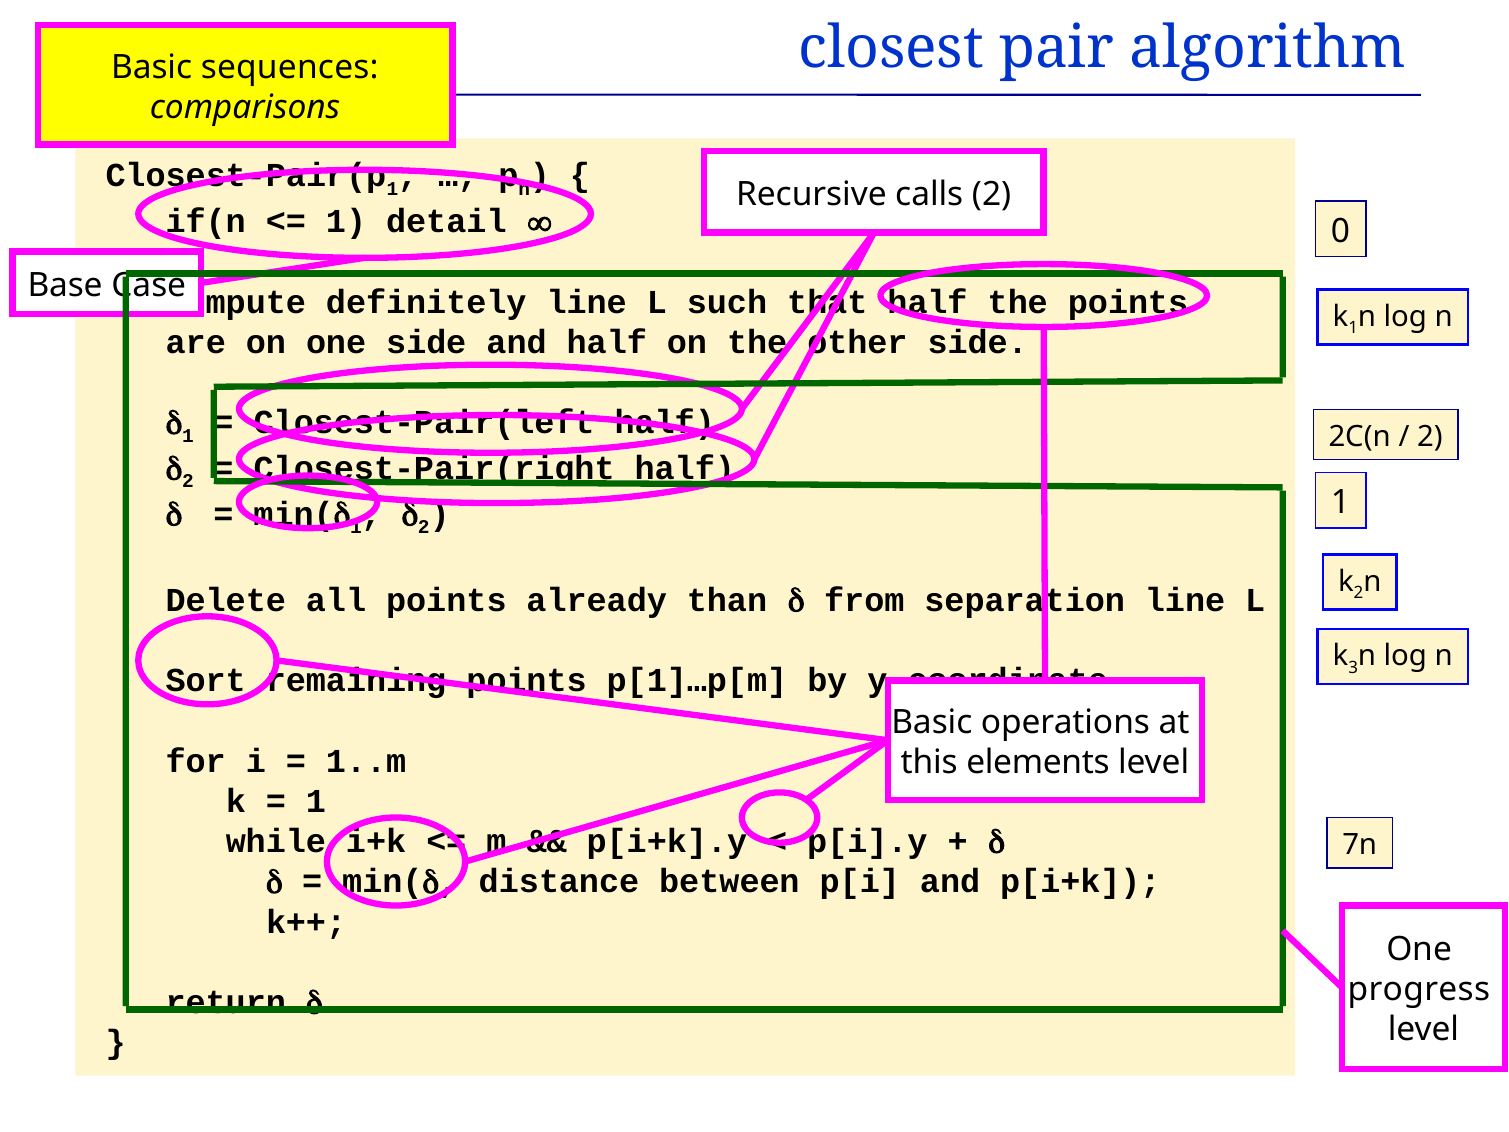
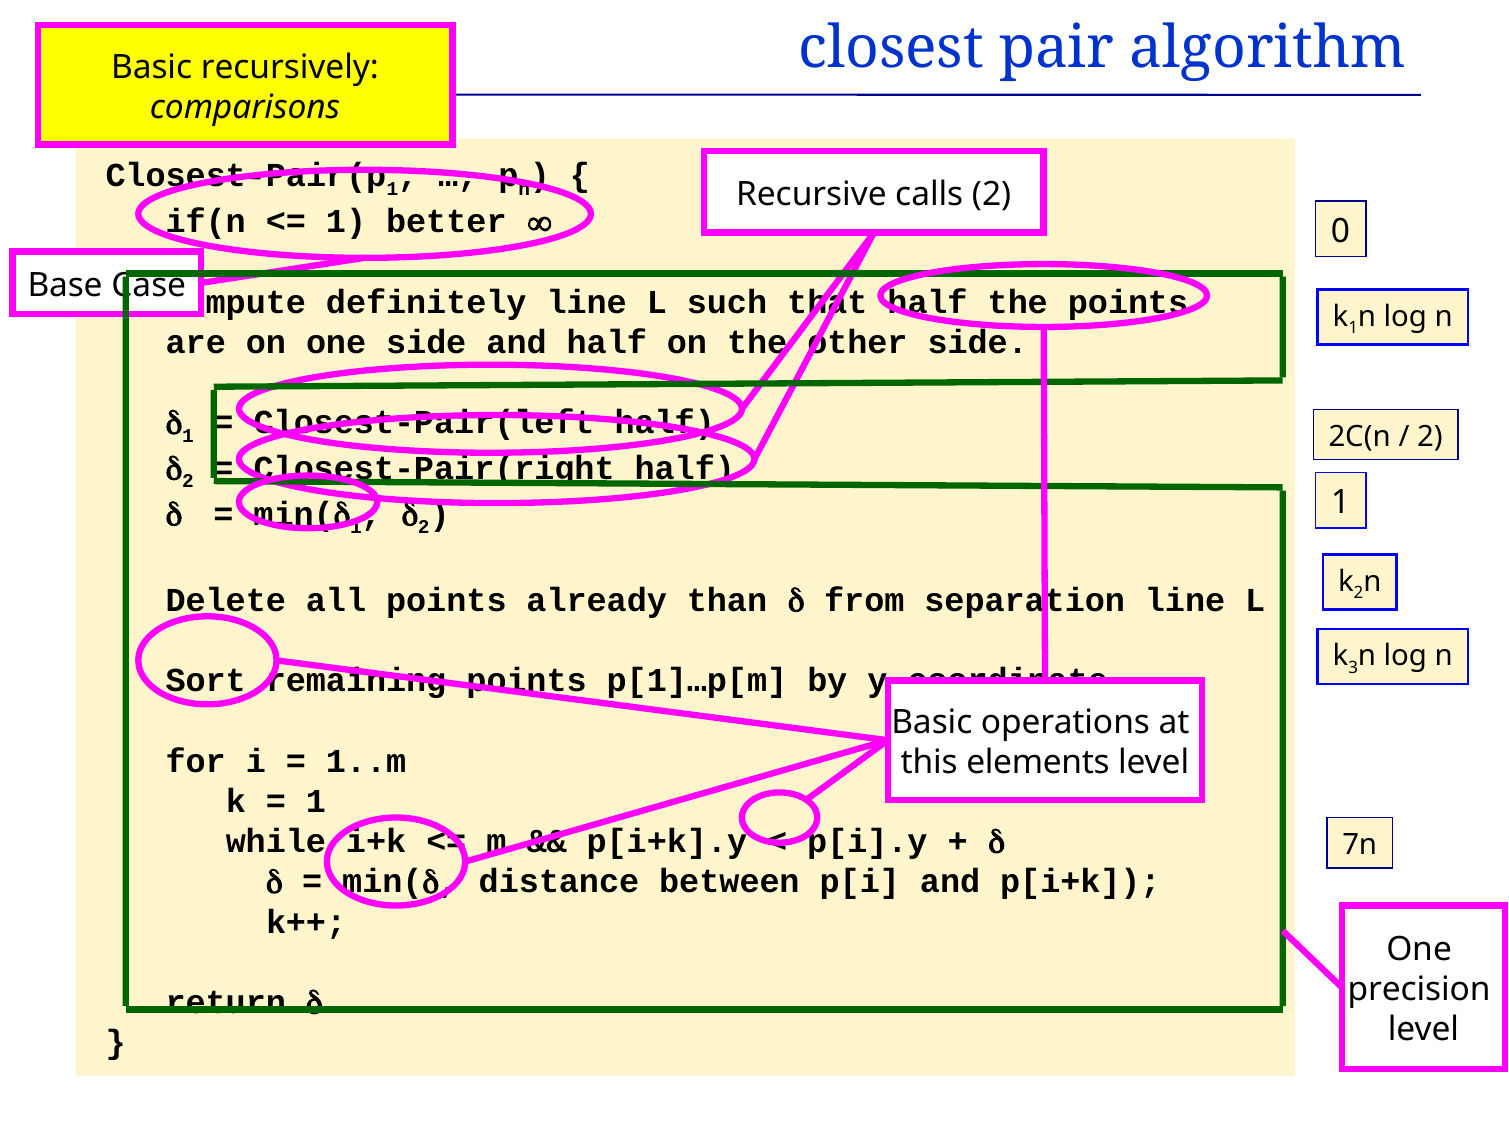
sequences: sequences -> recursively (290, 67)
detail: detail -> better (446, 222)
progress: progress -> precision (1419, 989)
